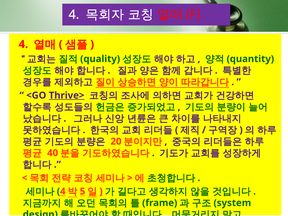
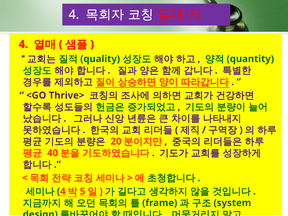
Thrive> underline: present -> none (67, 95)
